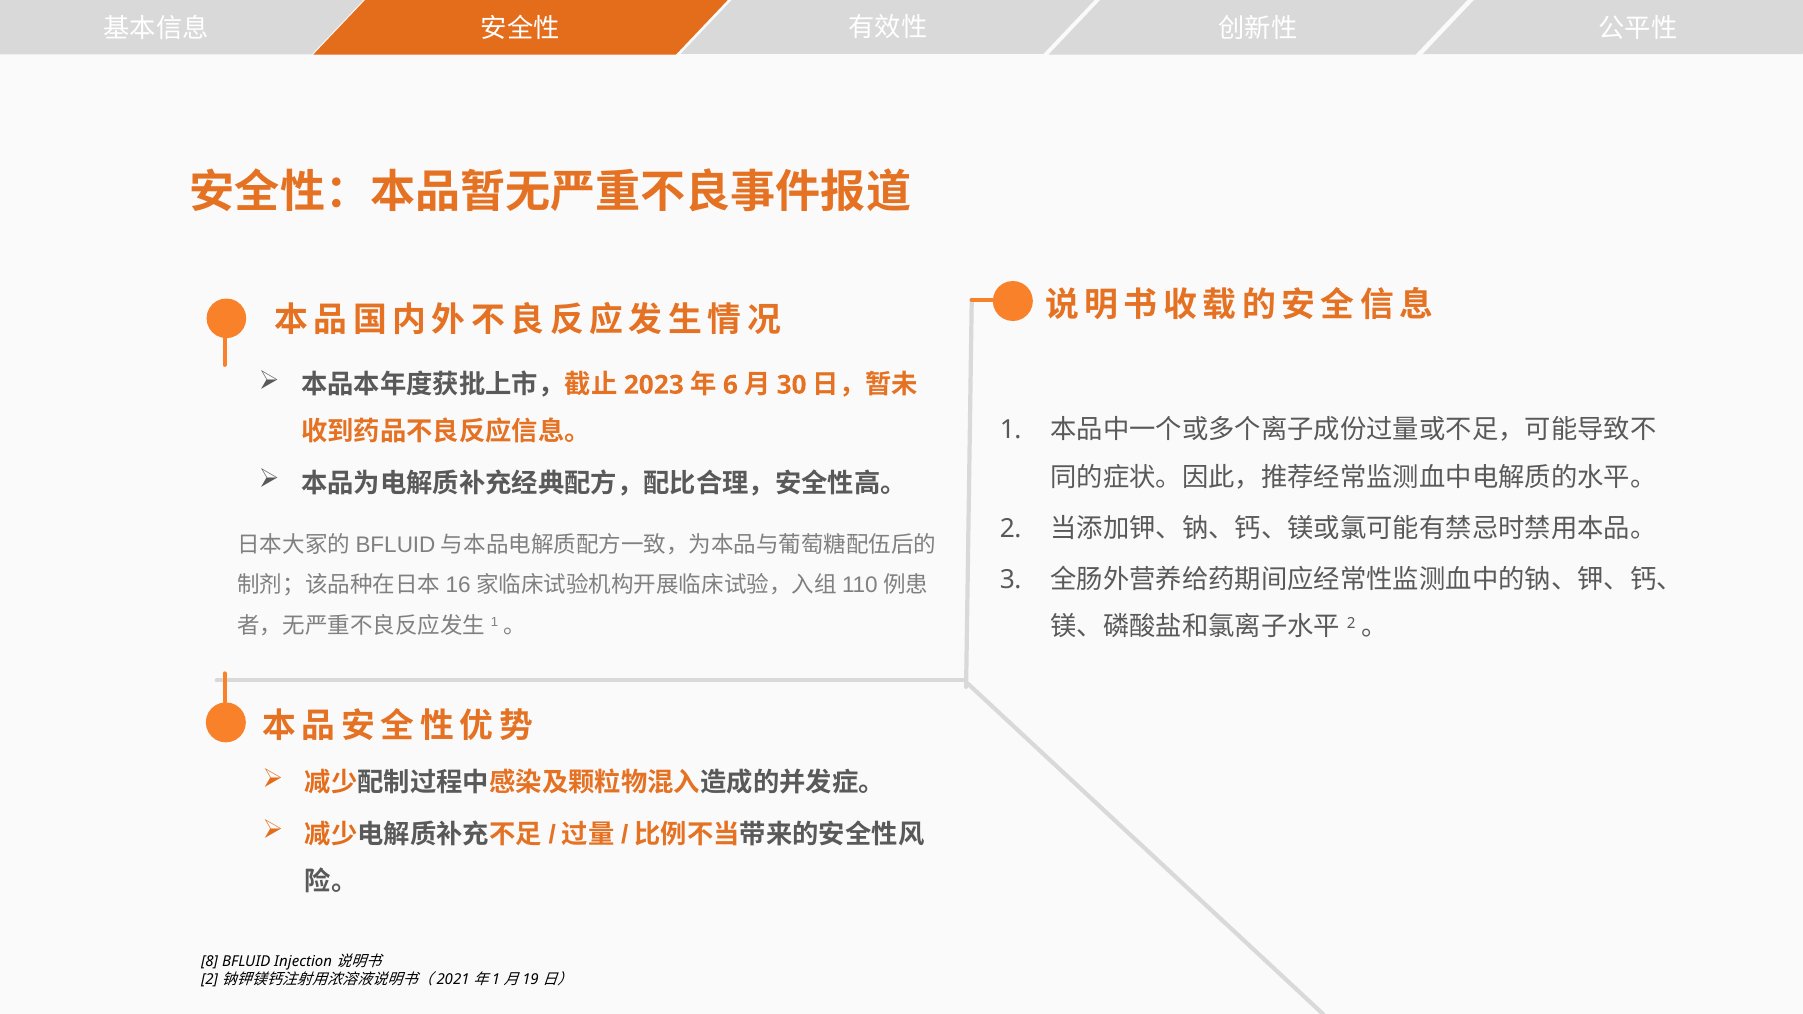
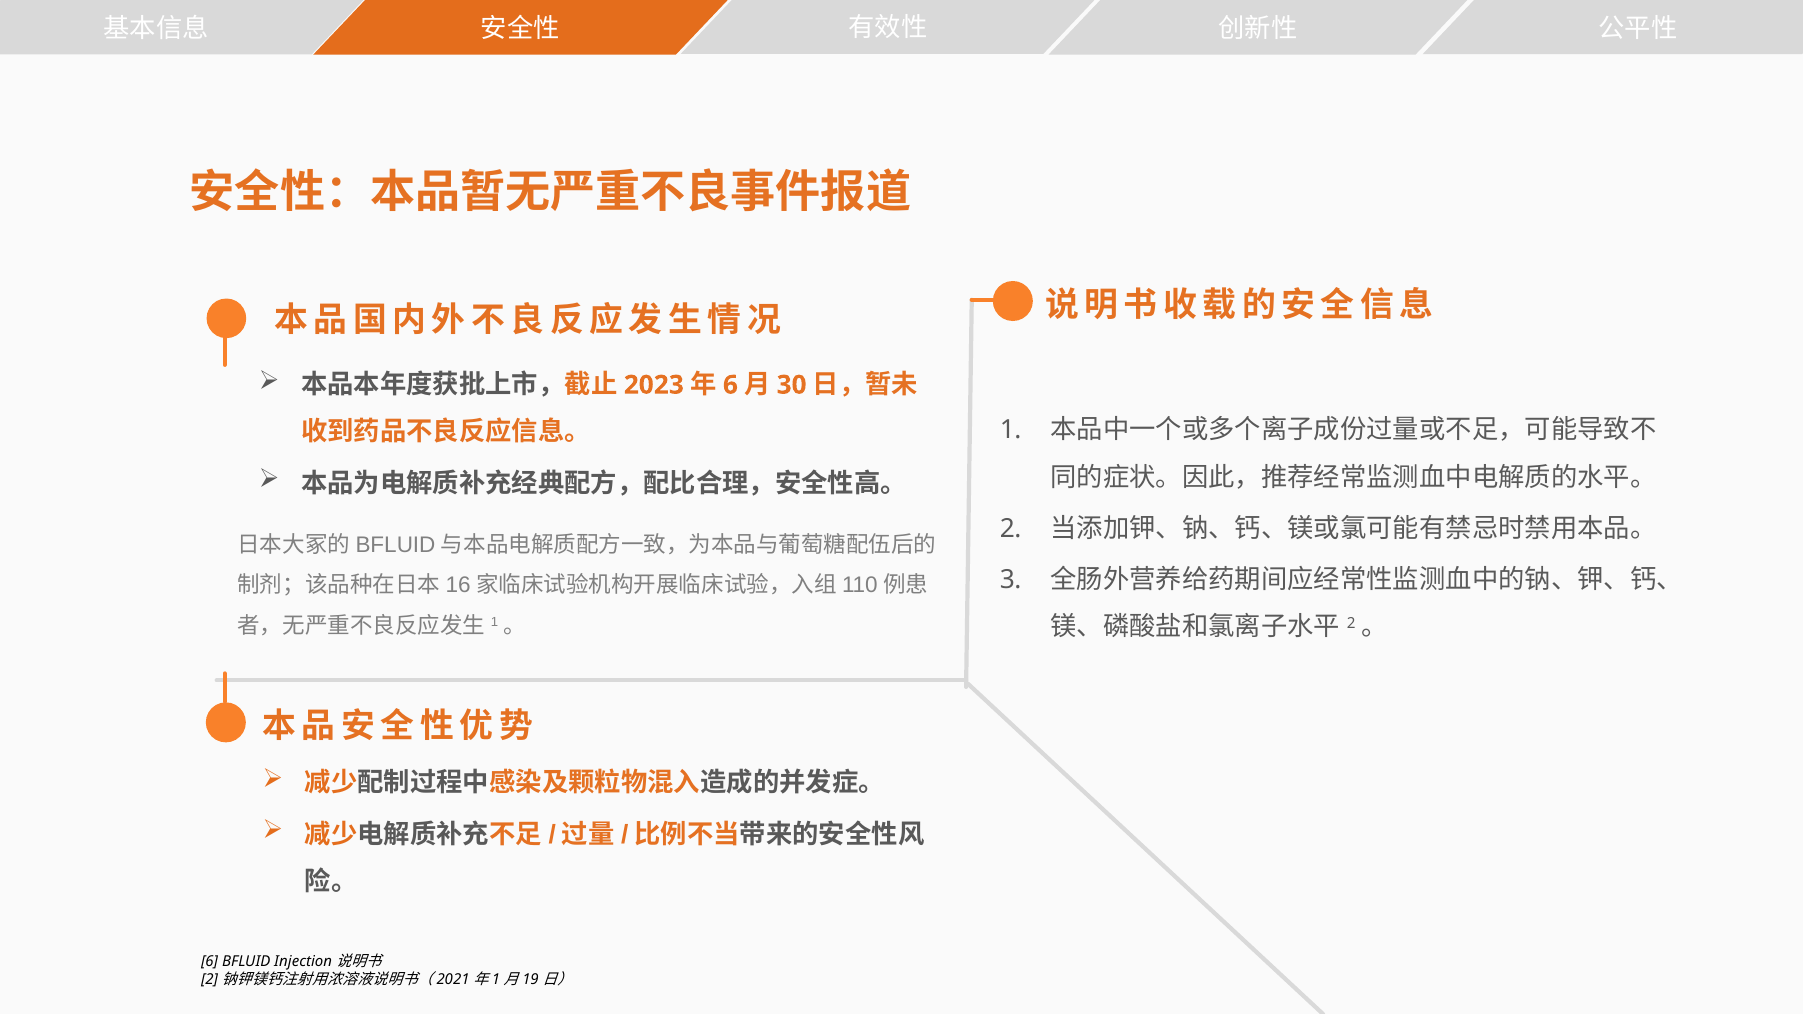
8: 8 -> 6 (210, 962)
